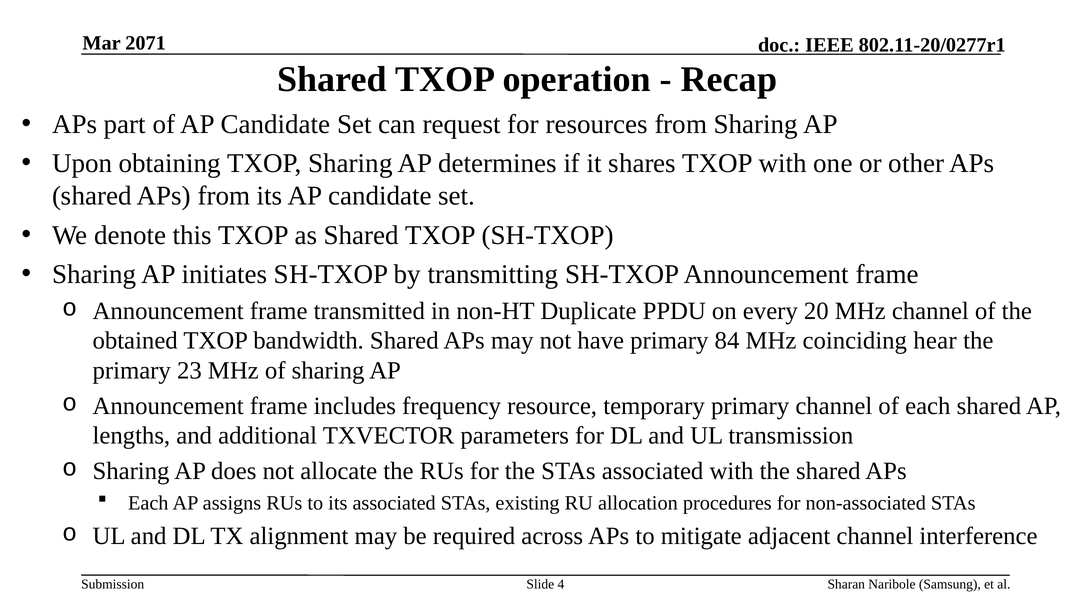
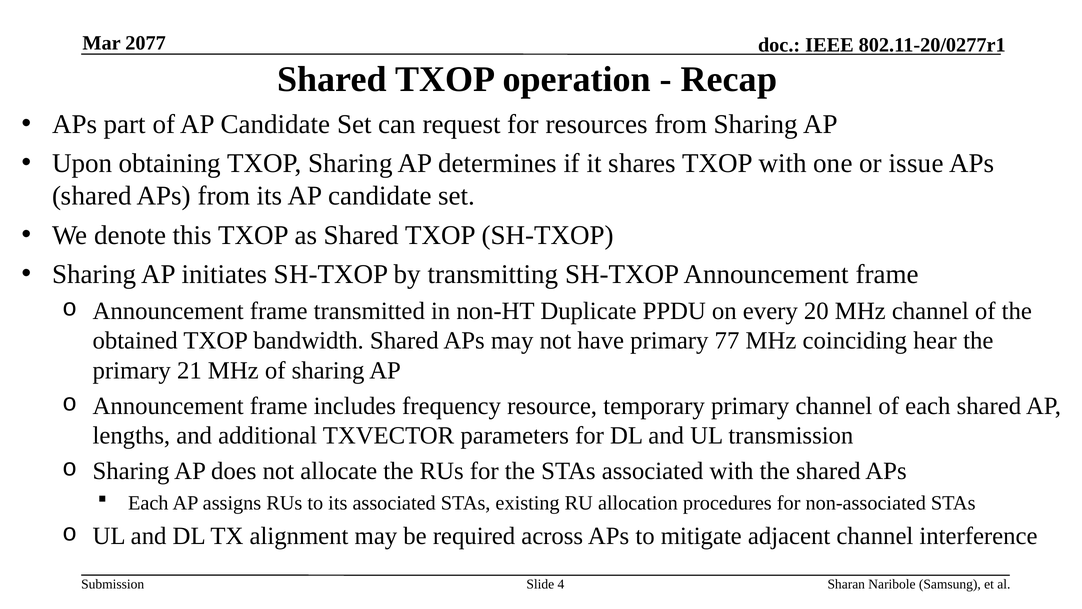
2071: 2071 -> 2077 (146, 43)
other: other -> issue (916, 163)
84: 84 -> 77 (727, 341)
23: 23 -> 21 (189, 370)
